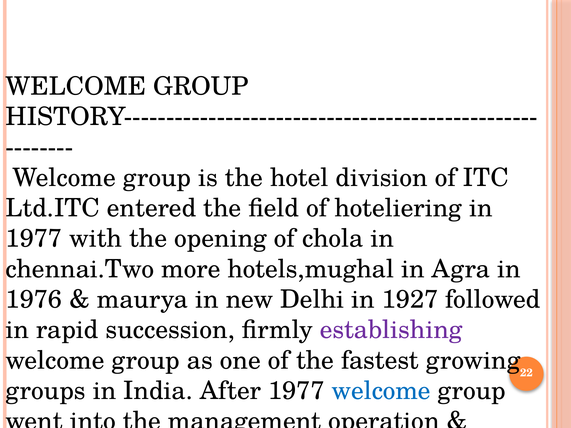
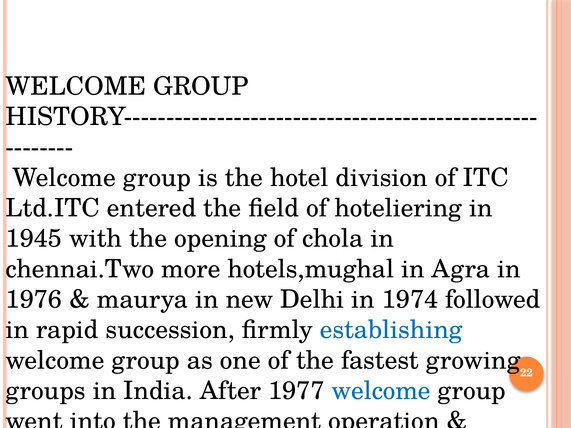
1977: 1977 -> 1945 (34, 239)
1927: 1927 -> 1974 (410, 300)
establishing colour: purple -> blue (391, 330)
